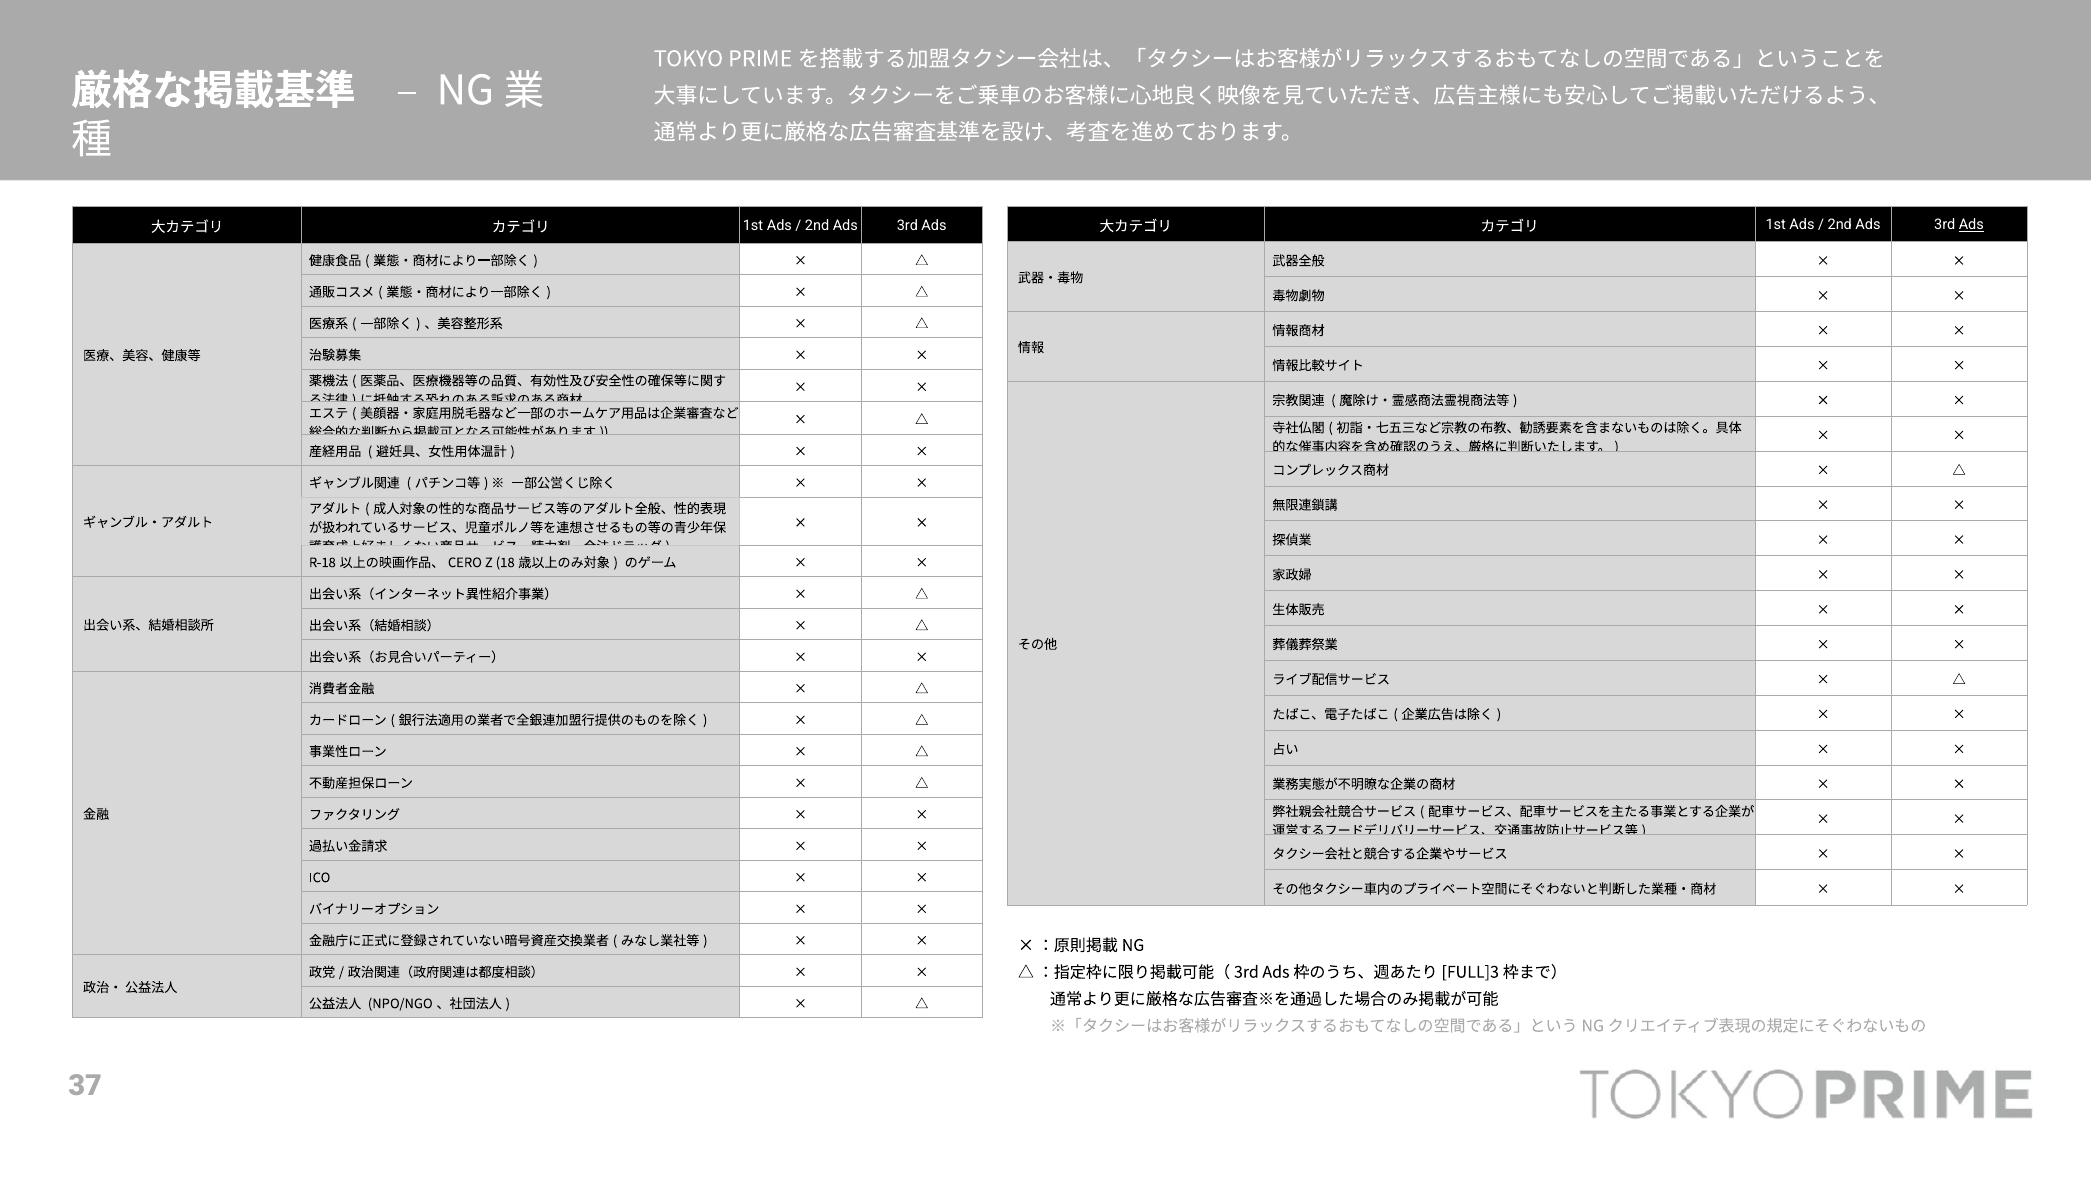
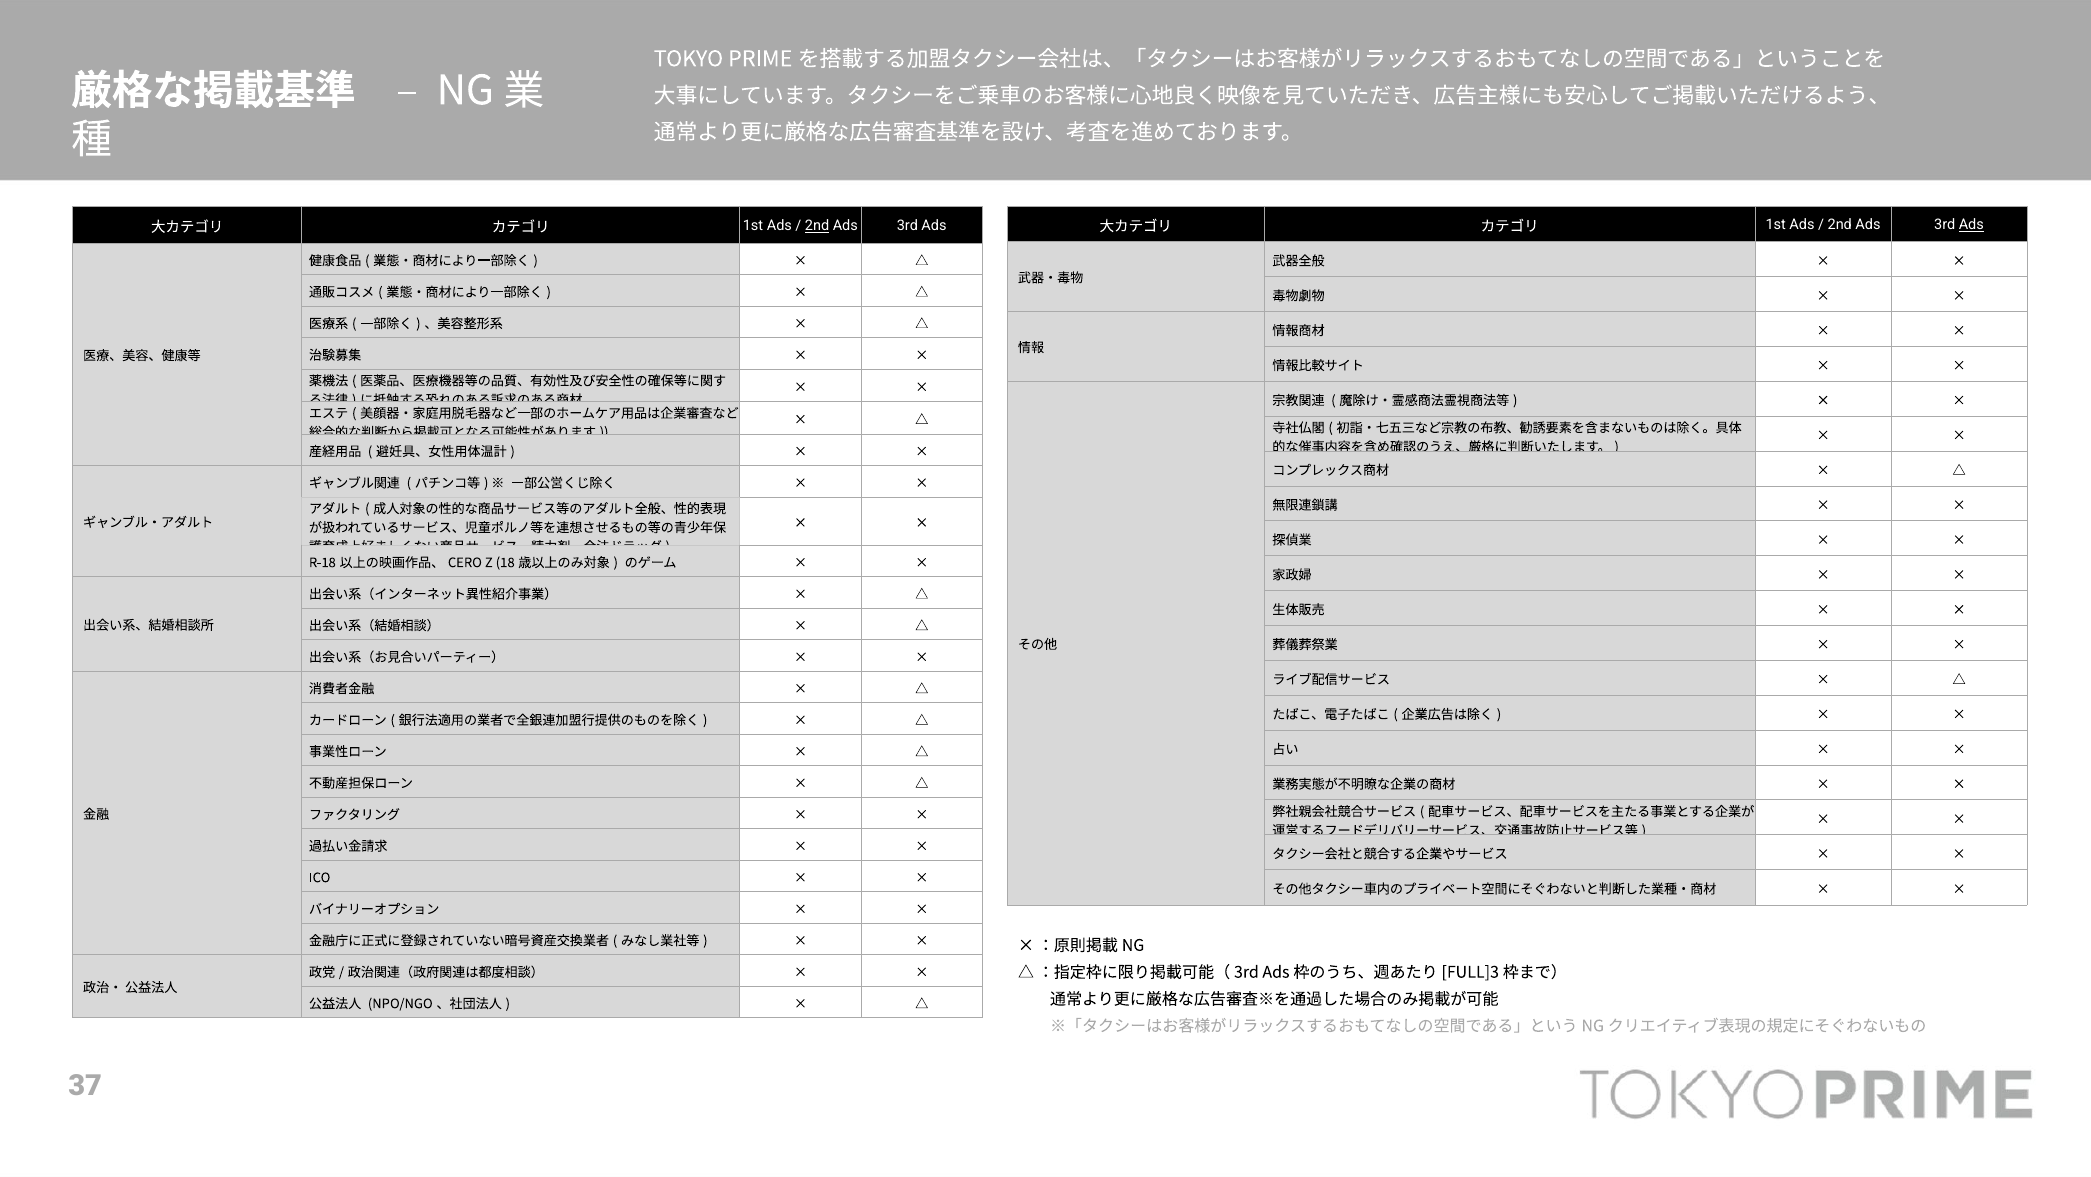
2nd underline: none -> present (817, 226)
